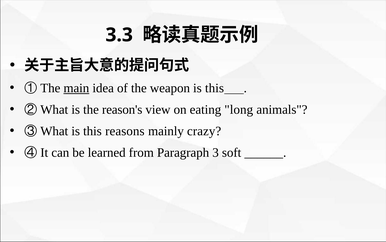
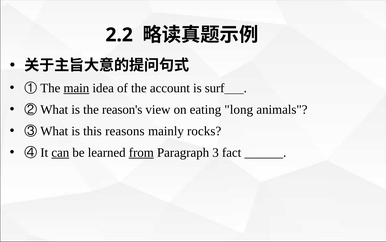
3.3: 3.3 -> 2.2 (119, 35)
weapon: weapon -> account (170, 88)
this: this -> surf (215, 88)
crazy: crazy -> rocks (204, 131)
can underline: none -> present (60, 152)
from underline: none -> present (141, 152)
soft: soft -> fact (232, 152)
